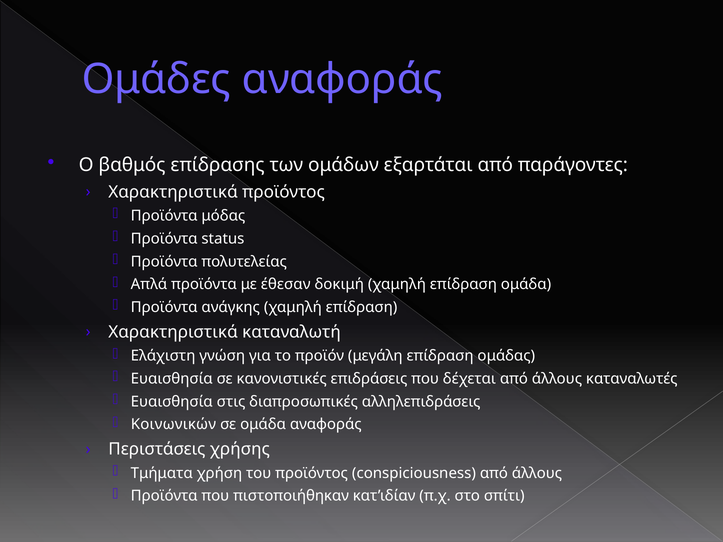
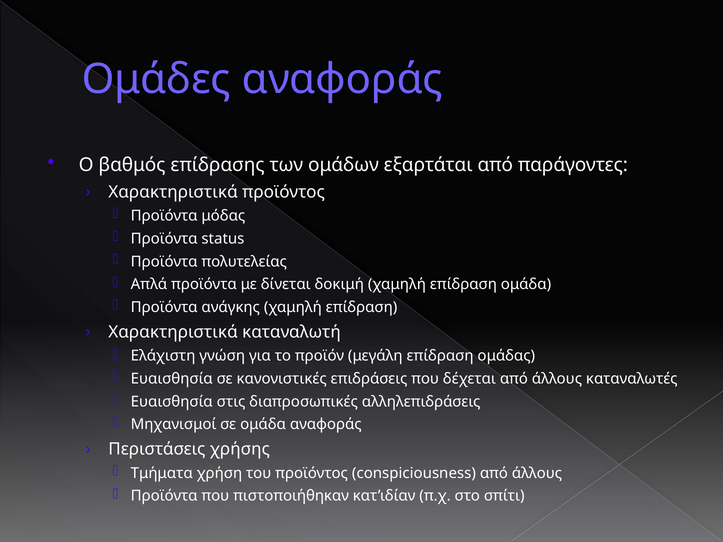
έθεσαν: έθεσαν -> δίνεται (286, 285)
Κοινωνικών: Κοινωνικών -> Μηχανισμοί (174, 425)
